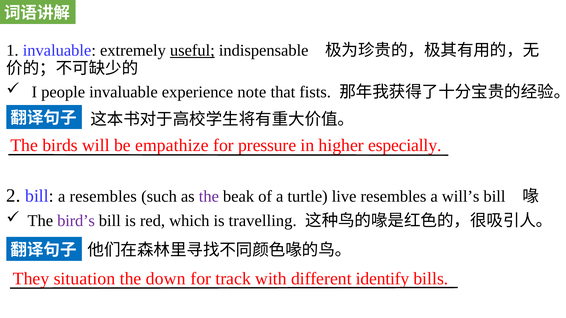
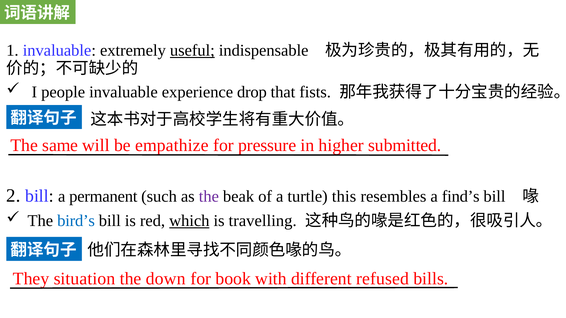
note: note -> drop (252, 92)
birds: birds -> same (60, 146)
especially: especially -> submitted (405, 146)
a resembles: resembles -> permanent (103, 197)
live: live -> this (344, 197)
will’s: will’s -> find’s (461, 197)
bird’s colour: purple -> blue (76, 221)
which underline: none -> present (189, 221)
track: track -> book (233, 279)
identify: identify -> refused (382, 279)
